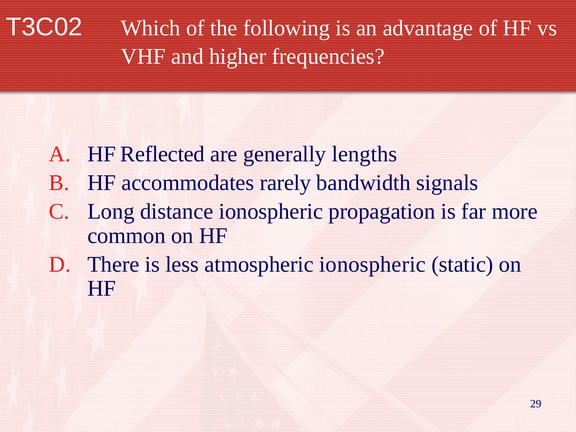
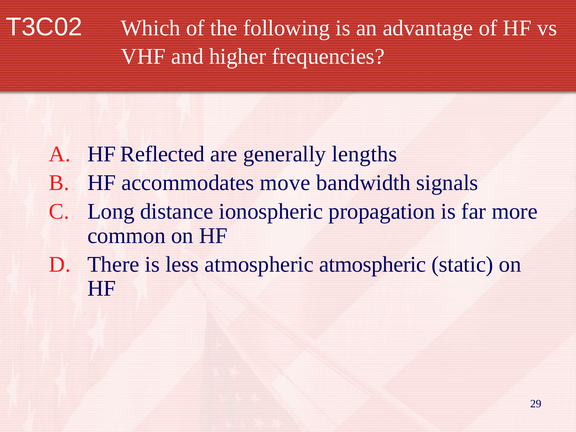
rarely: rarely -> move (285, 183)
atmospheric ionospheric: ionospheric -> atmospheric (373, 264)
